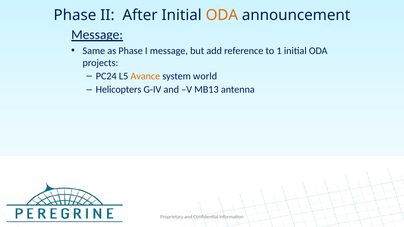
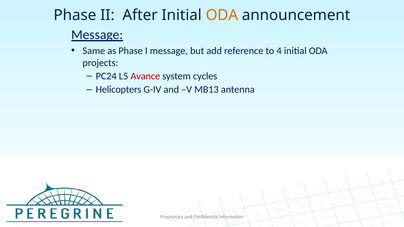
1: 1 -> 4 (279, 51)
Avance colour: orange -> red (145, 76)
world: world -> cycles (205, 76)
